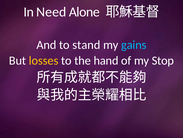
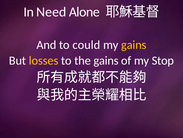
stand: stand -> could (86, 45)
gains colour: light blue -> yellow (134, 45)
the hand: hand -> gains (106, 60)
